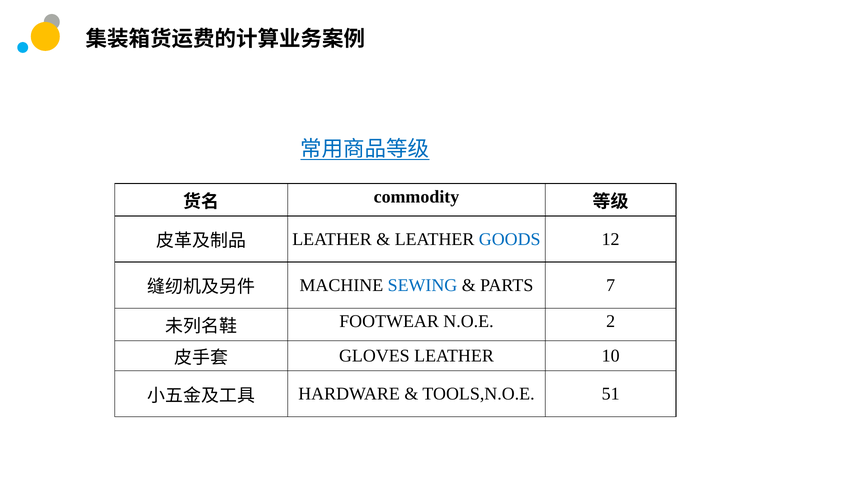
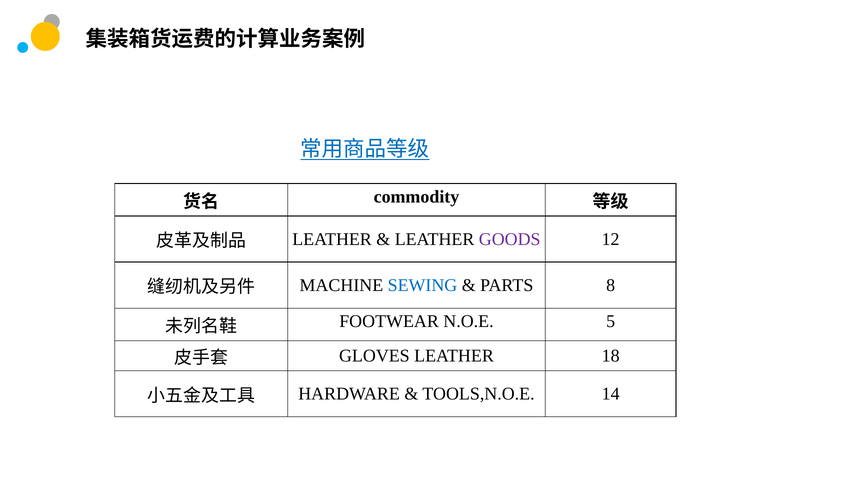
GOODS colour: blue -> purple (510, 239)
7: 7 -> 8 (611, 285)
2: 2 -> 5 (611, 322)
10: 10 -> 18 (611, 356)
51: 51 -> 14 (611, 394)
